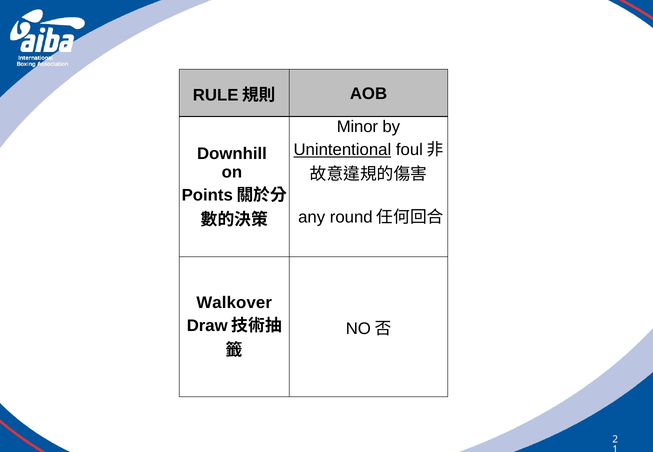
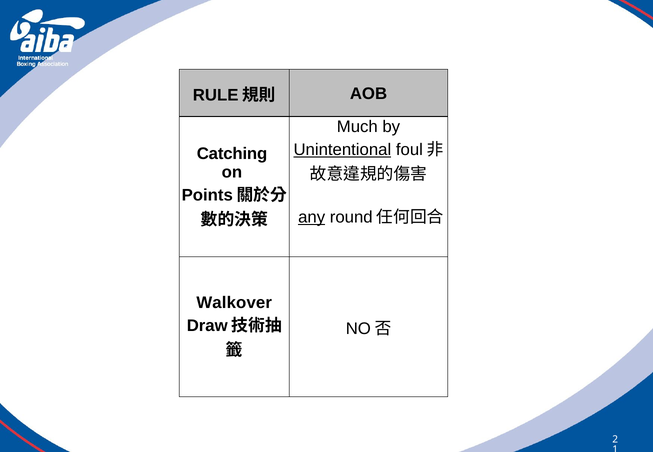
Minor: Minor -> Much (357, 127)
Downhill: Downhill -> Catching (232, 154)
any underline: none -> present (312, 217)
